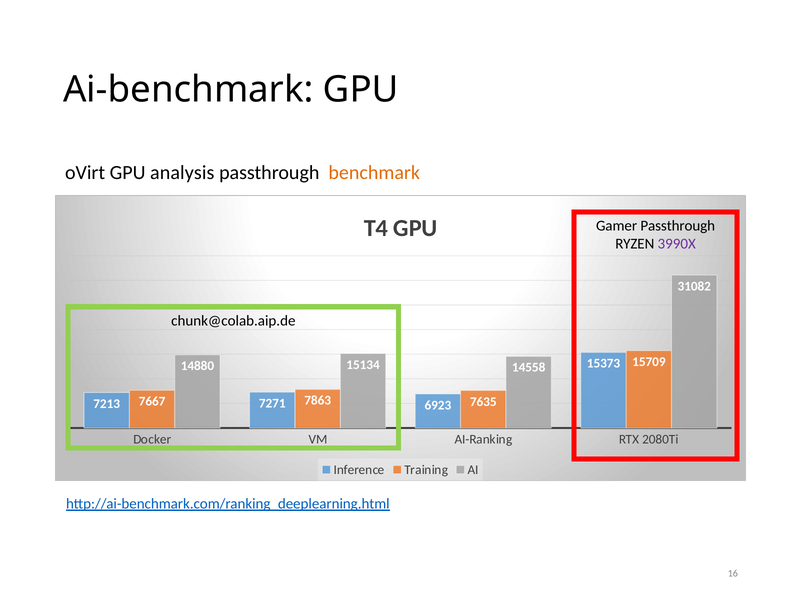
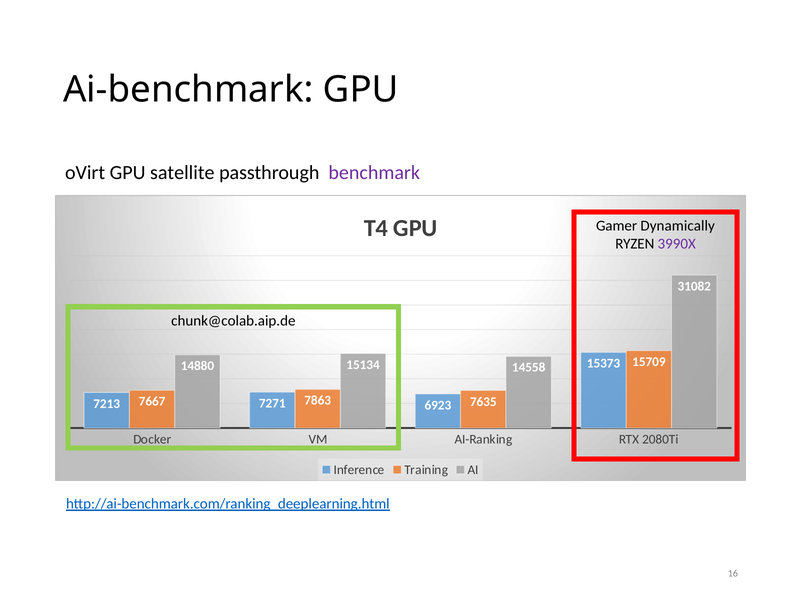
analysis: analysis -> satellite (182, 173)
benchmark colour: orange -> purple (374, 173)
Gamer Passthrough: Passthrough -> Dynamically (678, 226)
